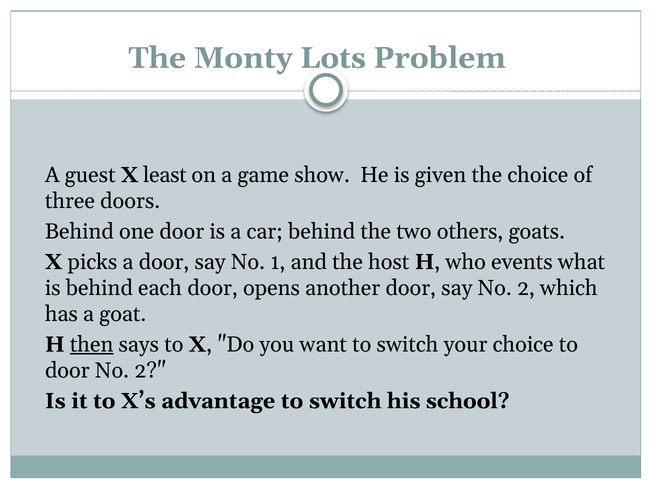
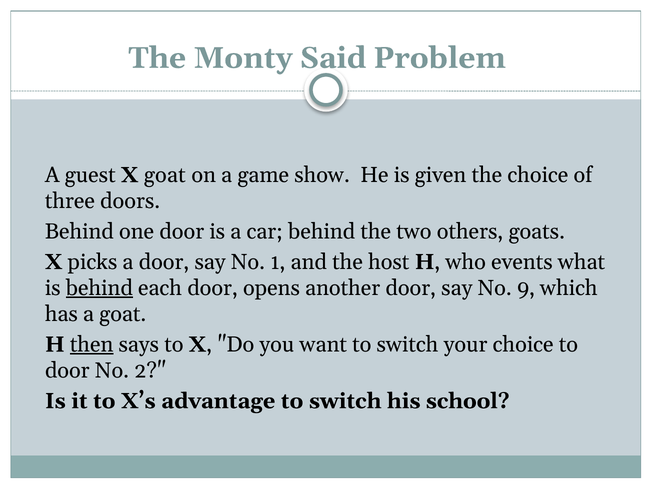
Lots: Lots -> Said (333, 58)
X least: least -> goat (165, 175)
behind underline: none -> present (99, 288)
say No 2: 2 -> 9 (526, 288)
